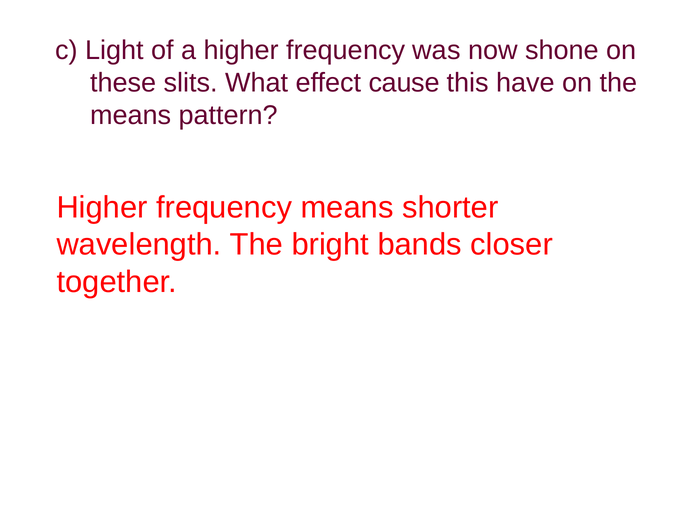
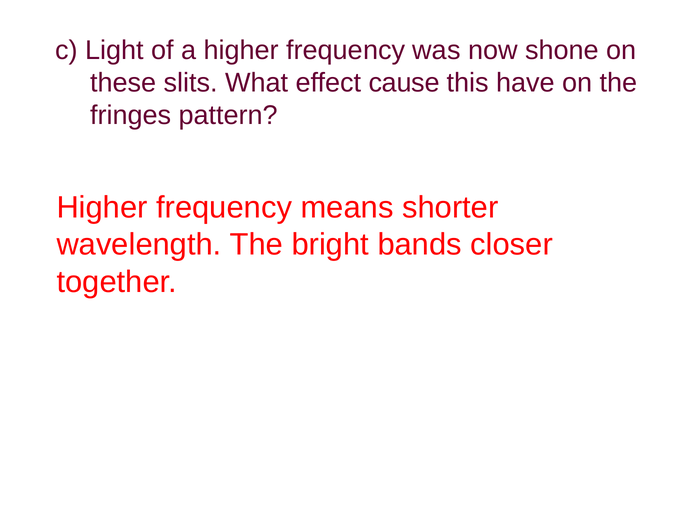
means: means -> fringes (131, 115)
